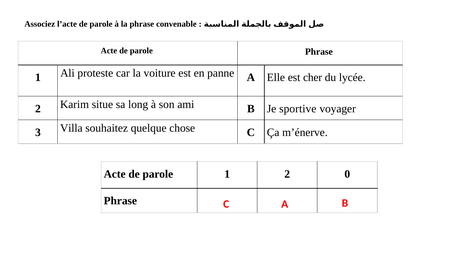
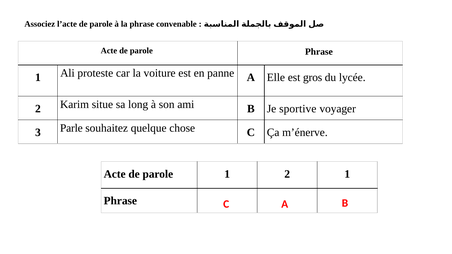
cher: cher -> gros (313, 78)
Villa: Villa -> Parle (71, 128)
2 0: 0 -> 1 (347, 174)
